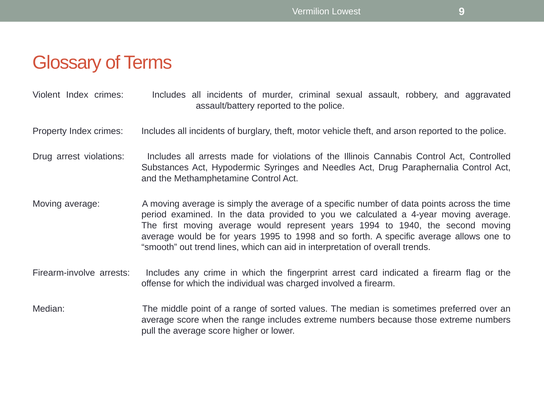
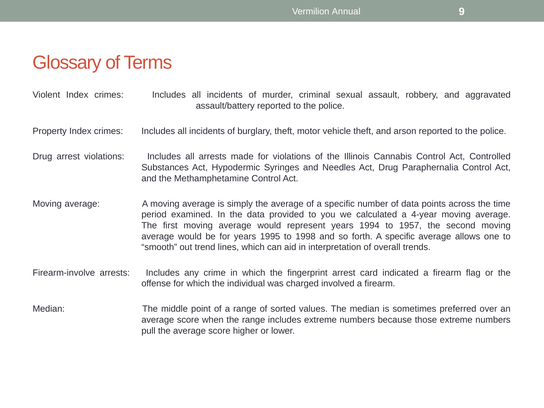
Lowest: Lowest -> Annual (346, 11)
1940: 1940 -> 1957 (410, 226)
